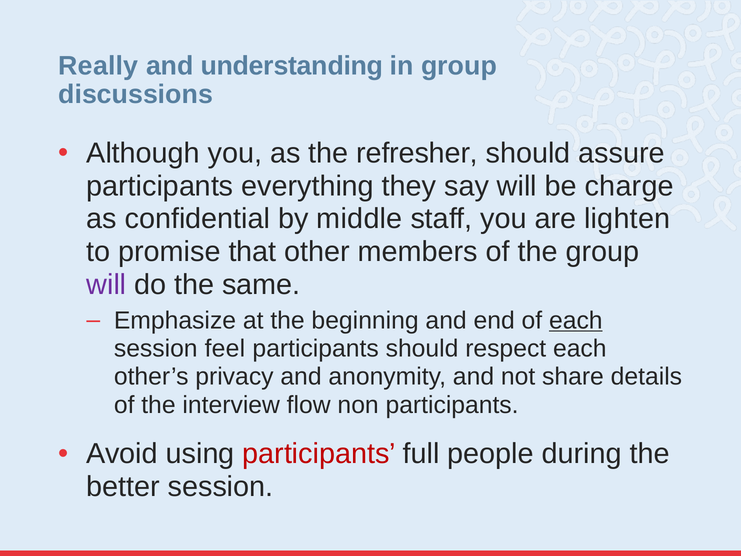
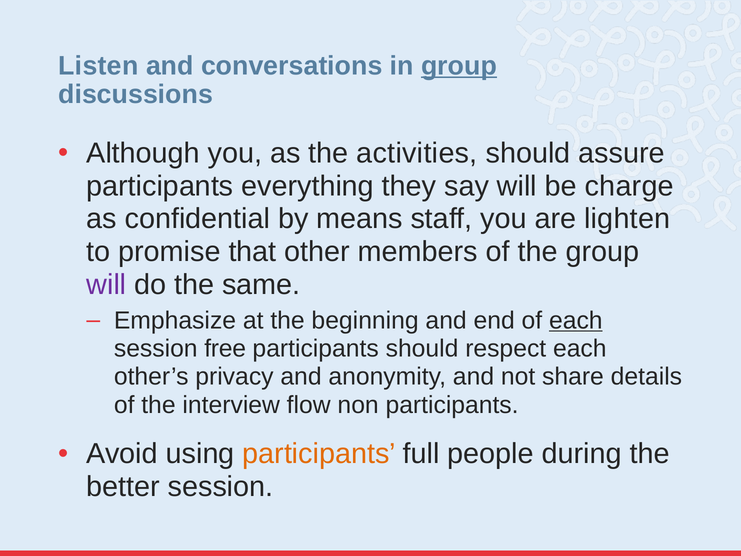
Really: Really -> Listen (98, 66)
understanding: understanding -> conversations (292, 66)
group underline: none -> present (459, 66)
refresher: refresher -> activities (417, 153)
middle: middle -> means (360, 219)
feel: feel -> free (225, 348)
participants colour: red -> orange (319, 454)
